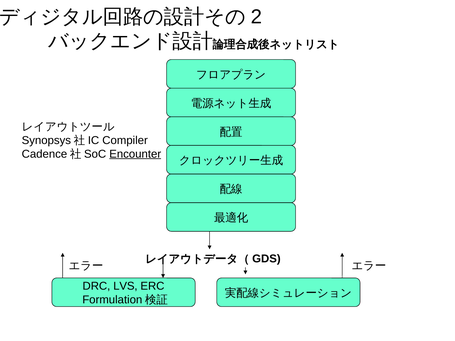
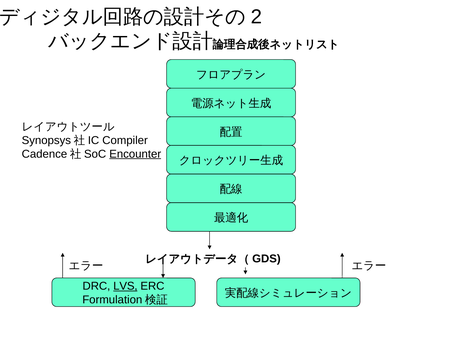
LVS underline: none -> present (125, 286)
